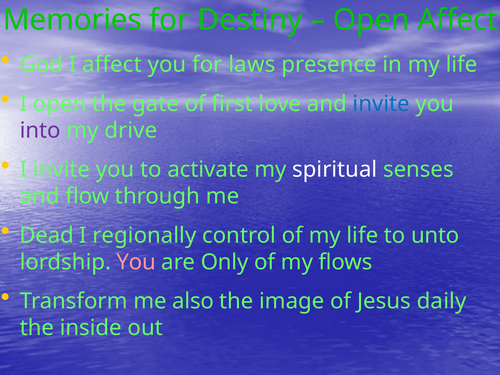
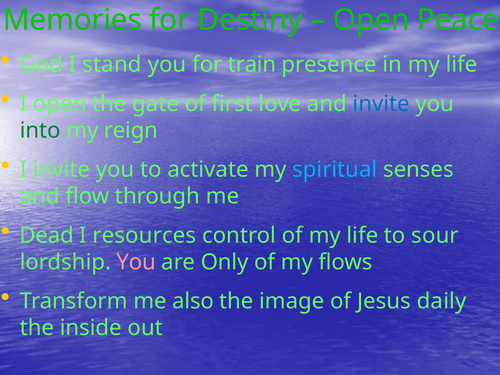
Open Affect: Affect -> Peace (458, 20)
I affect: affect -> stand (112, 65)
laws: laws -> train (252, 65)
into colour: purple -> green (40, 130)
drive: drive -> reign (131, 130)
spiritual colour: white -> light blue (335, 170)
regionally: regionally -> resources (144, 235)
unto: unto -> sour (435, 235)
